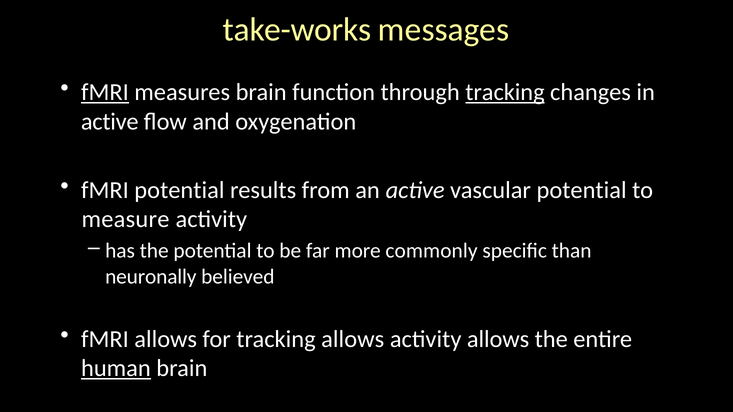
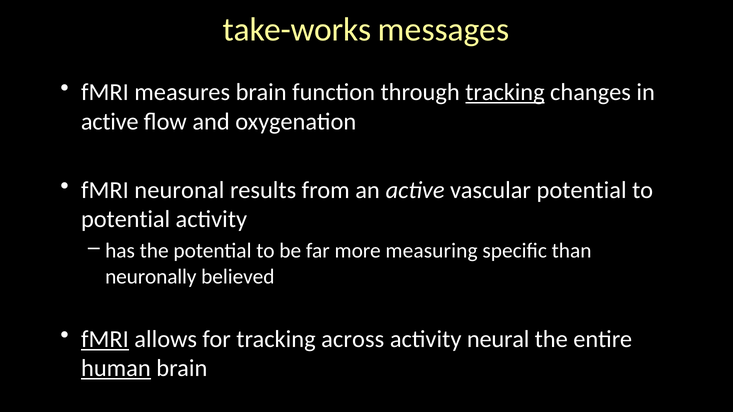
fMRI underline: present -> none (105, 92)
fMRI potential: potential -> neuronal (179, 190)
measure: measure -> potential (126, 220)
commonly: commonly -> measuring (432, 251)
fMRI underline: none -> present (105, 339)
tracking allows: allows -> across (353, 339)
activity allows: allows -> neural (498, 339)
